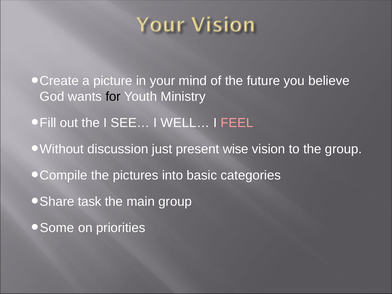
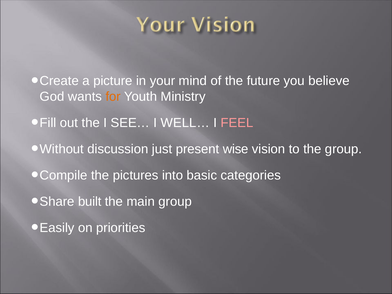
for colour: black -> orange (113, 96)
task: task -> built (90, 201)
Some: Some -> Easily (57, 228)
